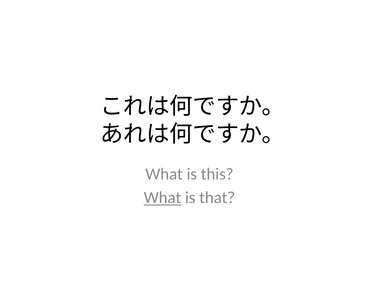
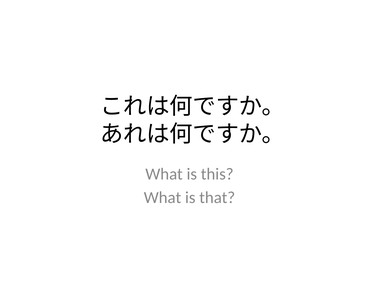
What underline: present -> none (163, 198)
